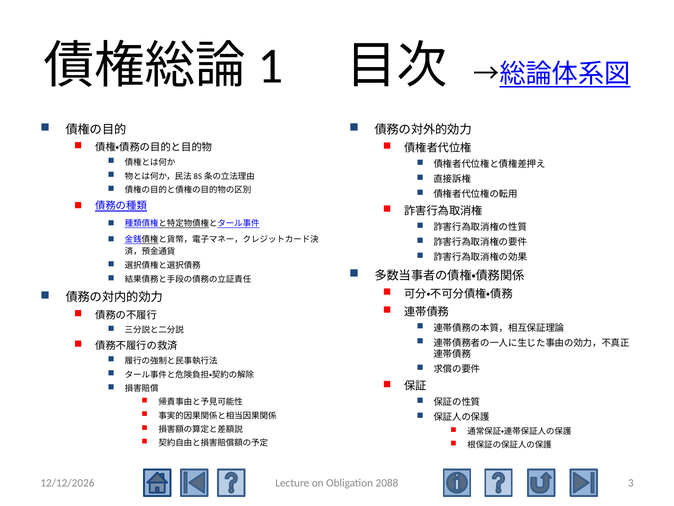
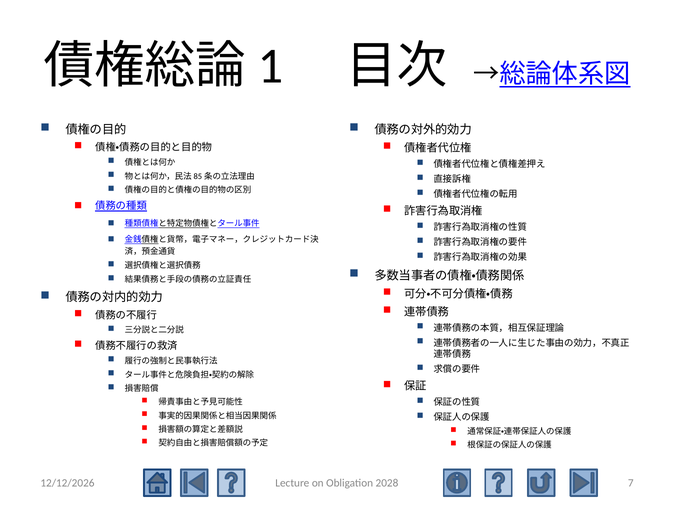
2088: 2088 -> 2028 (387, 483)
3: 3 -> 7 (631, 483)
